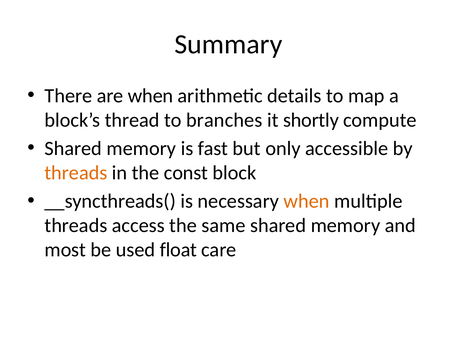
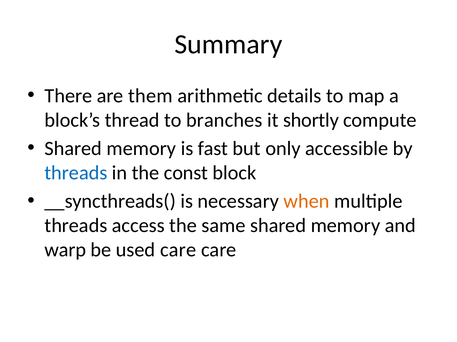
are when: when -> them (150, 96)
threads colour: orange -> blue (76, 173)
most: most -> warp (65, 250)
used float: float -> care (178, 250)
